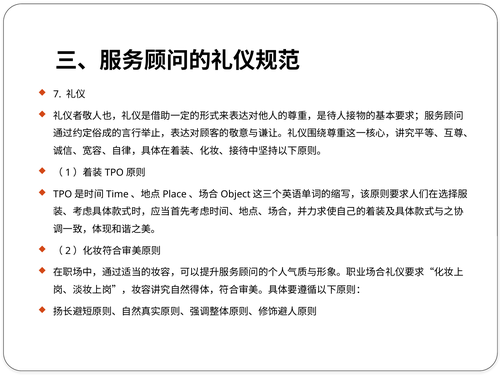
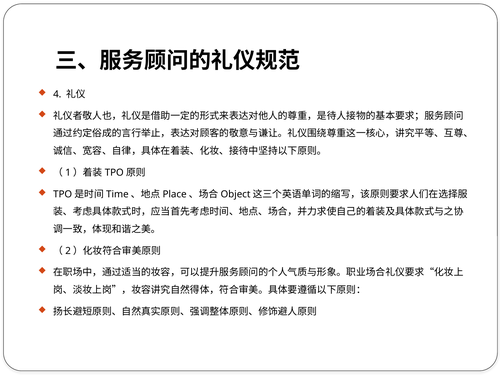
7: 7 -> 4 (57, 94)
